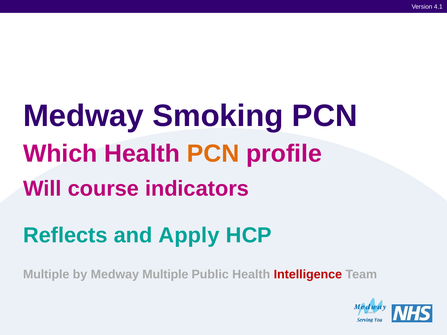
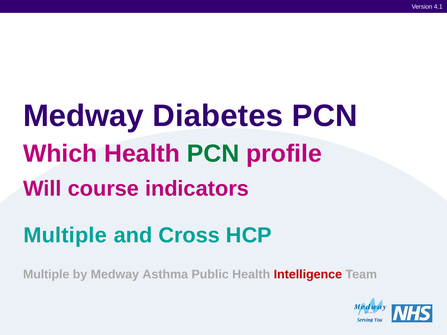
Smoking: Smoking -> Diabetes (218, 116)
PCN colour: orange -> green (213, 154)
Reflects: Reflects -> Multiple (65, 236)
Apply: Apply -> Cross (189, 236)
Medway Multiple: Multiple -> Asthma (165, 275)
